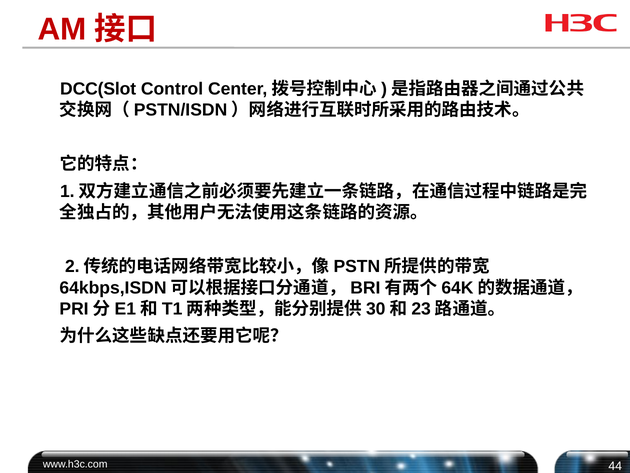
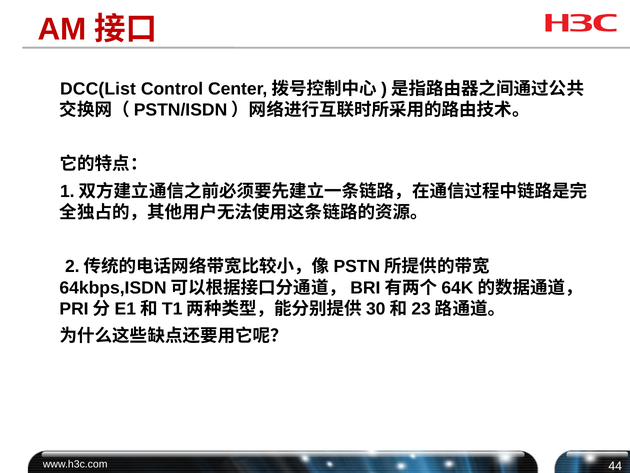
DCC(Slot: DCC(Slot -> DCC(List (98, 89)
